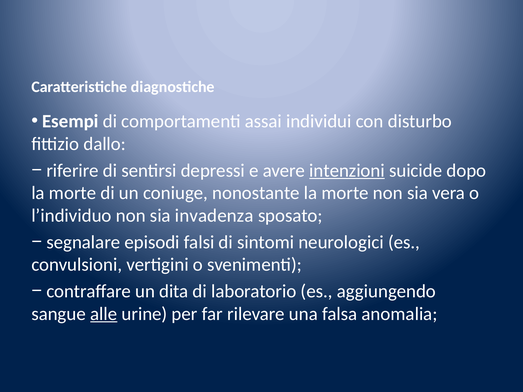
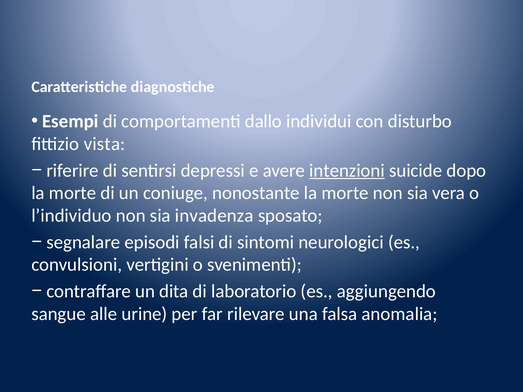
assai: assai -> dallo (263, 121)
dallo: dallo -> vista (105, 144)
alle underline: present -> none (104, 314)
